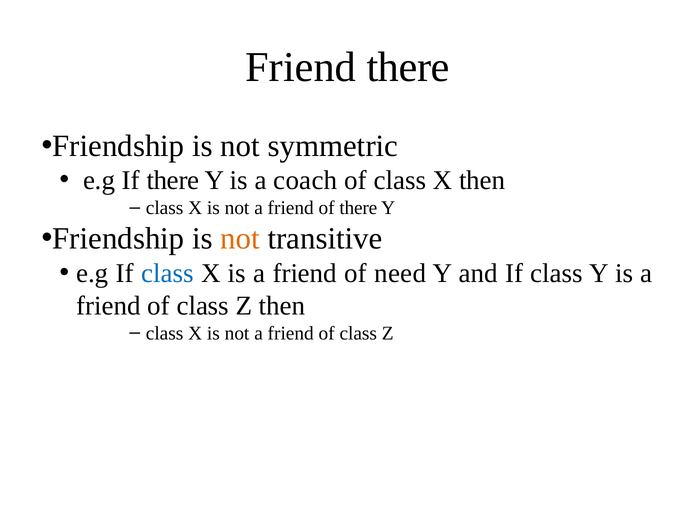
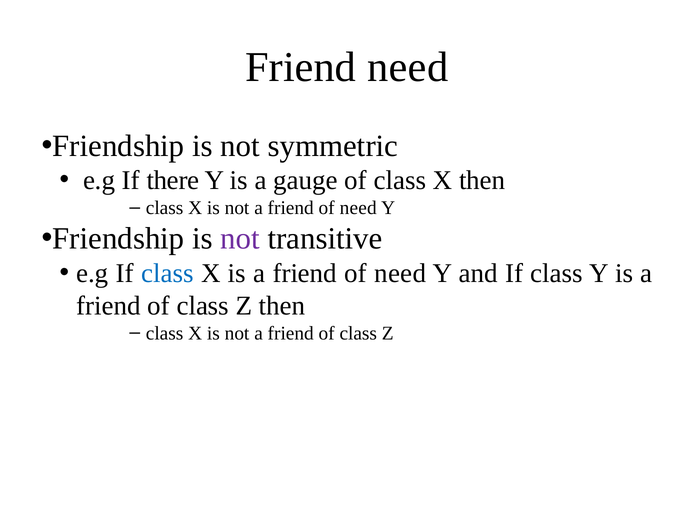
Friend there: there -> need (408, 67)
coach: coach -> gauge (306, 180)
there: there -> need (358, 208)
not colour: orange -> purple (240, 238)
